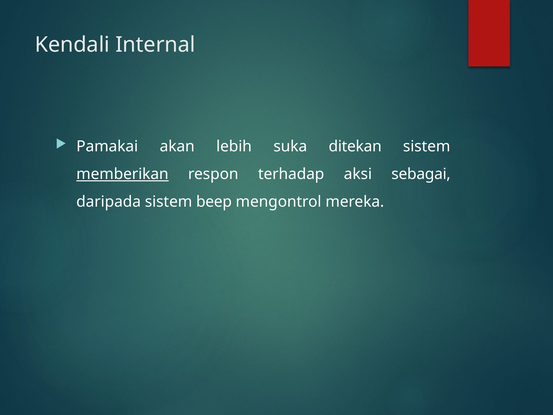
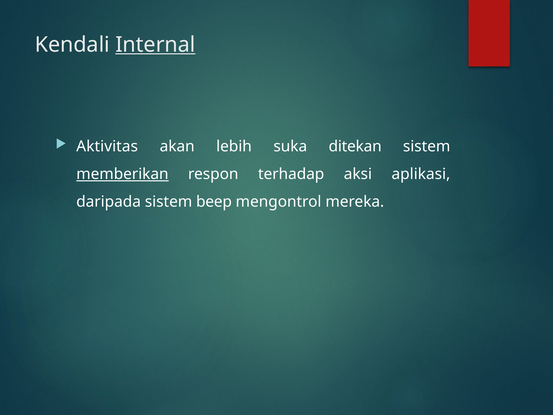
Internal underline: none -> present (155, 45)
Pamakai: Pamakai -> Aktivitas (107, 146)
sebagai: sebagai -> aplikasi (421, 174)
